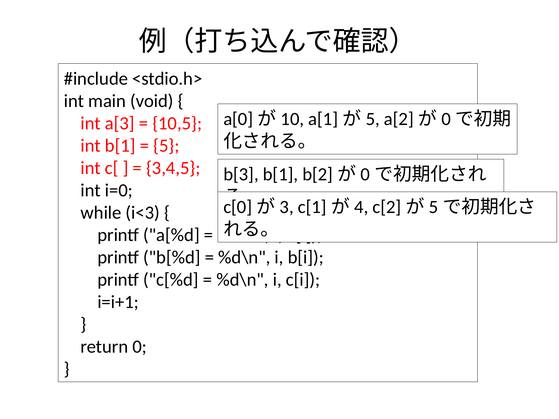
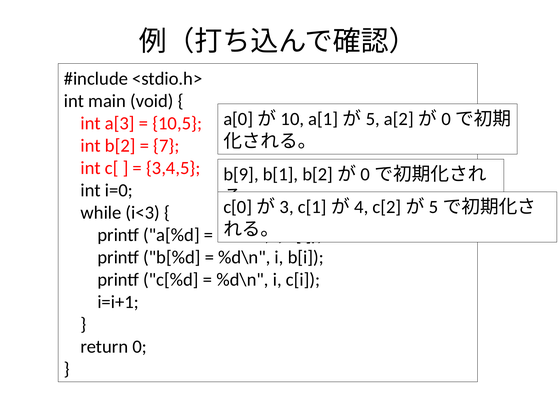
int b[1: b[1 -> b[2 (120, 146)
5: 5 -> 7 (166, 146)
b[3: b[3 -> b[9 (241, 175)
